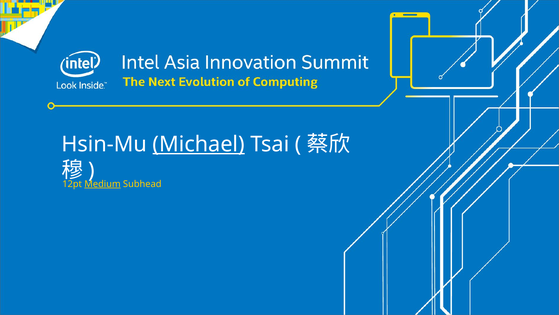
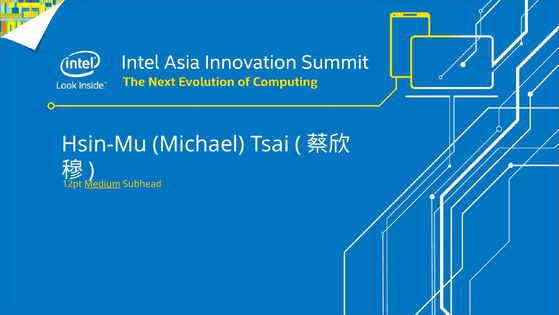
Michael underline: present -> none (199, 144)
